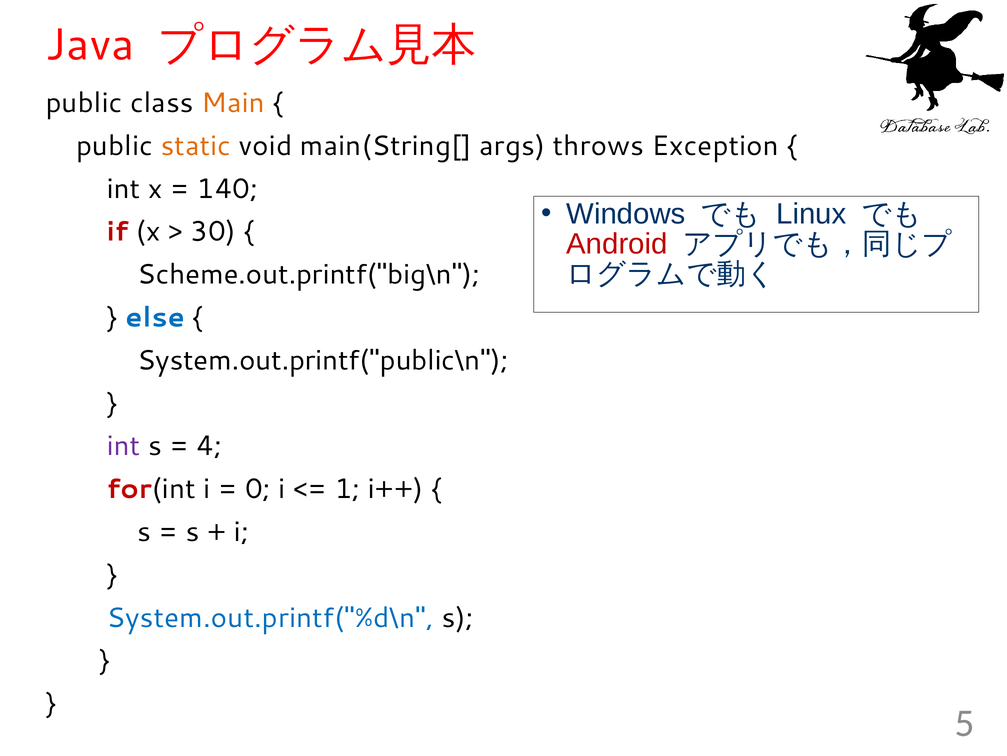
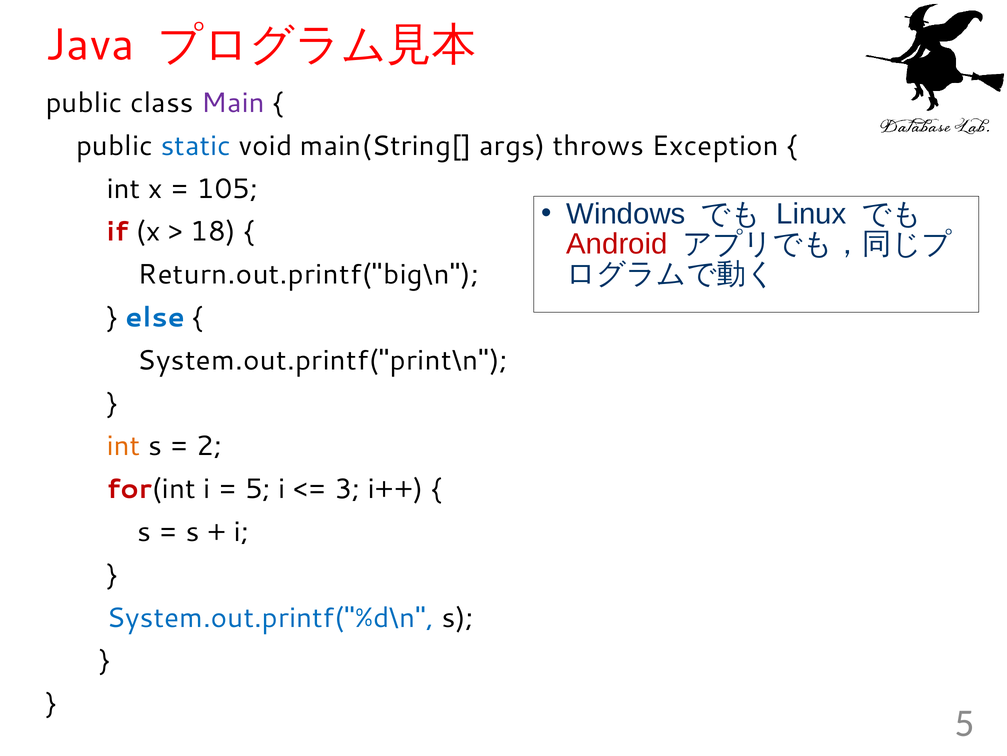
Main colour: orange -> purple (233, 103)
static colour: orange -> blue (196, 146)
140: 140 -> 105 (227, 189)
30: 30 -> 18 (213, 231)
Scheme.out.printf("big\n: Scheme.out.printf("big\n -> Return.out.printf("big\n (308, 274)
System.out.printf("public\n: System.out.printf("public\n -> System.out.printf("print\n (323, 360)
int colour: purple -> orange (124, 446)
4: 4 -> 2 (209, 446)
0: 0 -> 5 (258, 489)
1: 1 -> 3 (347, 489)
